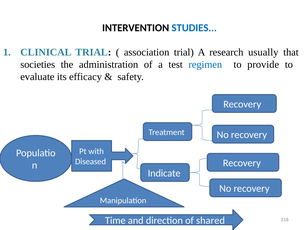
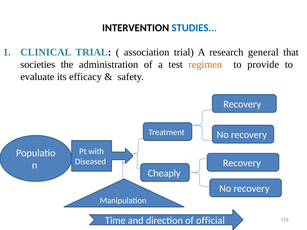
usually: usually -> general (263, 52)
regimen colour: blue -> orange (205, 64)
Indicate: Indicate -> Cheaply (164, 173)
shared: shared -> official (210, 221)
